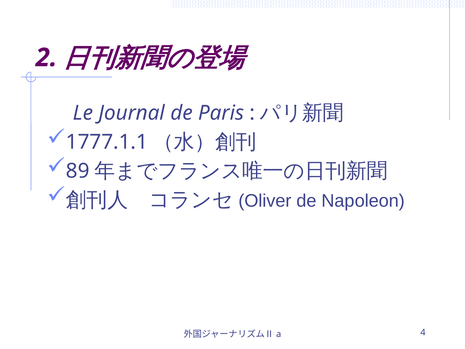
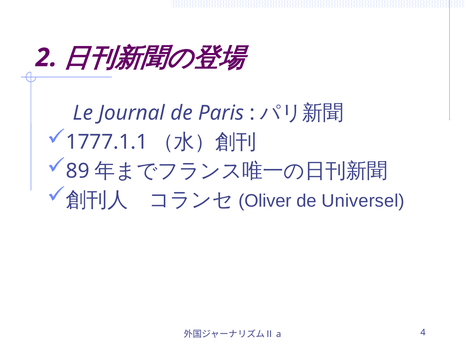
Napoleon: Napoleon -> Universel (363, 201)
